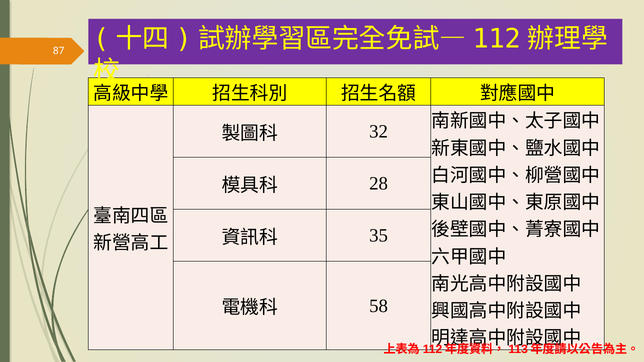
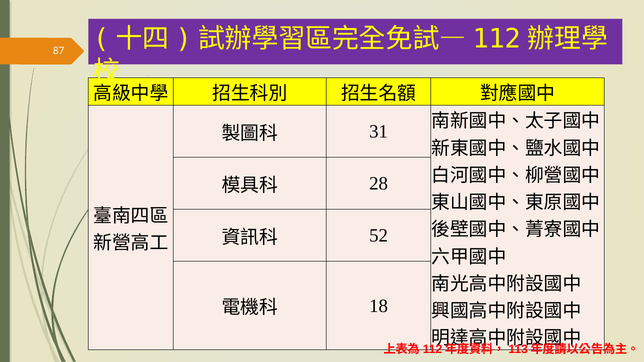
32: 32 -> 31 (379, 132)
35: 35 -> 52 (379, 236)
58: 58 -> 18 (379, 306)
